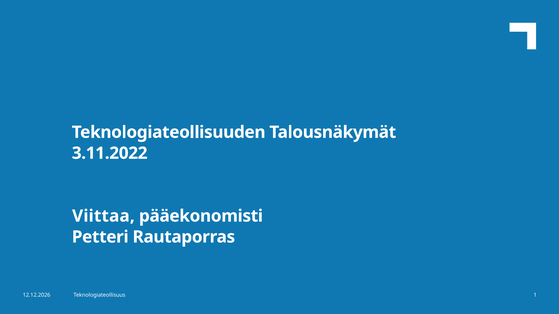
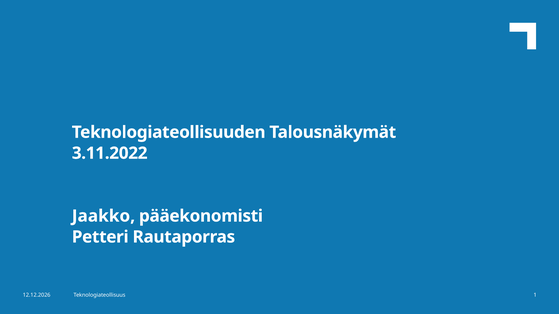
Viittaa: Viittaa -> Jaakko (103, 216)
